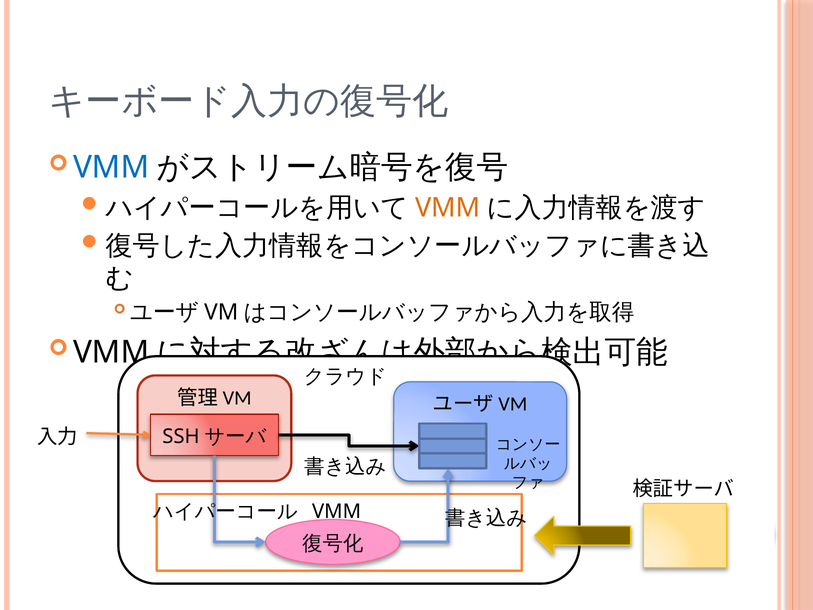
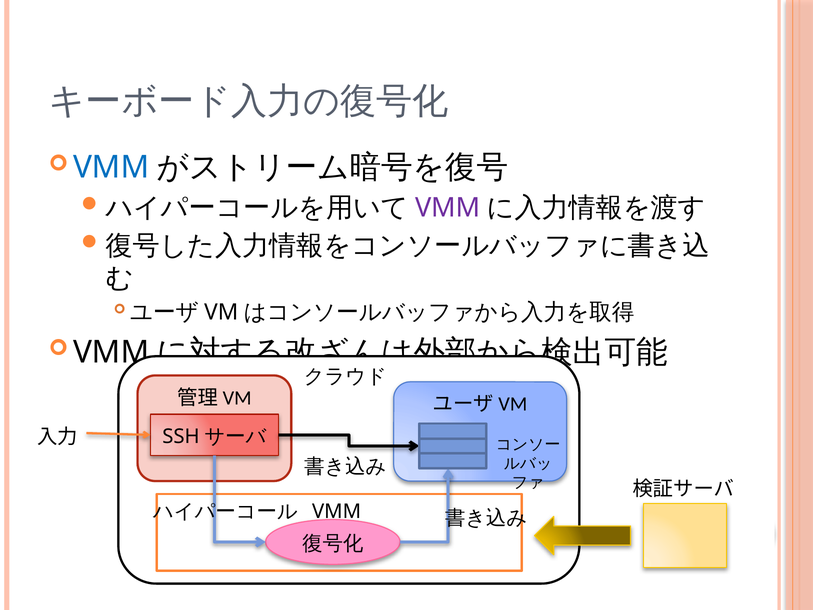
VMM colour: orange -> purple (448, 208)
